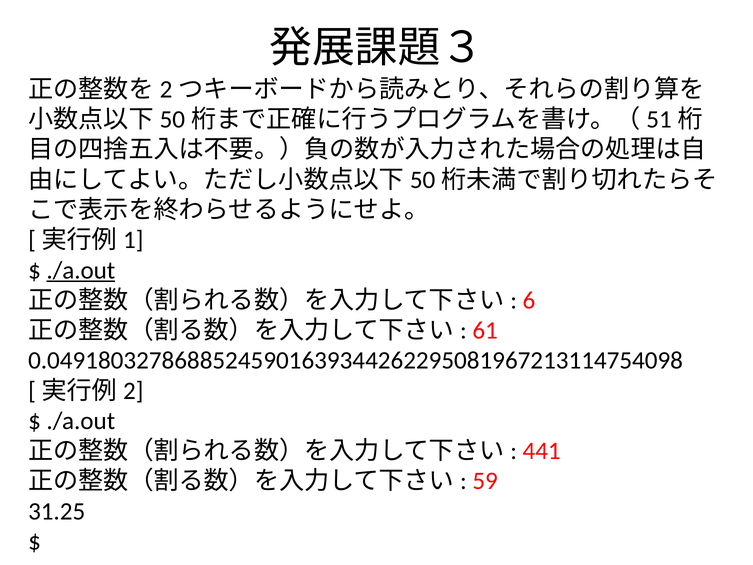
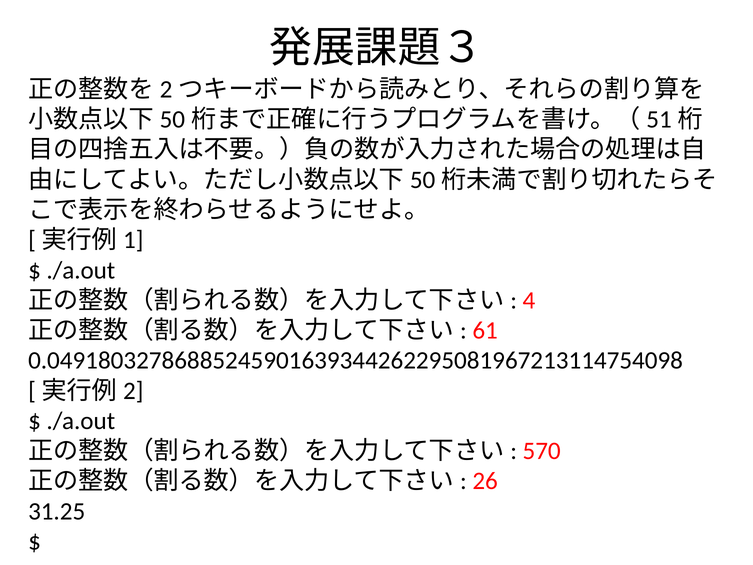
./a.out underline: present -> none (81, 270)
6: 6 -> 4 (529, 300)
441: 441 -> 570 (542, 451)
59: 59 -> 26 (485, 481)
